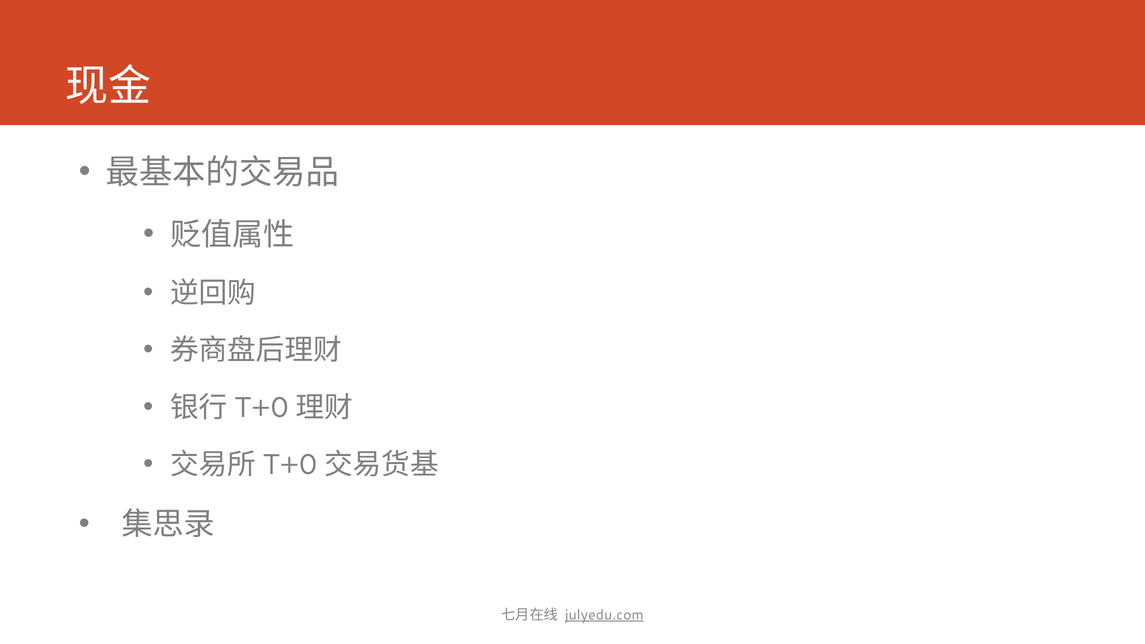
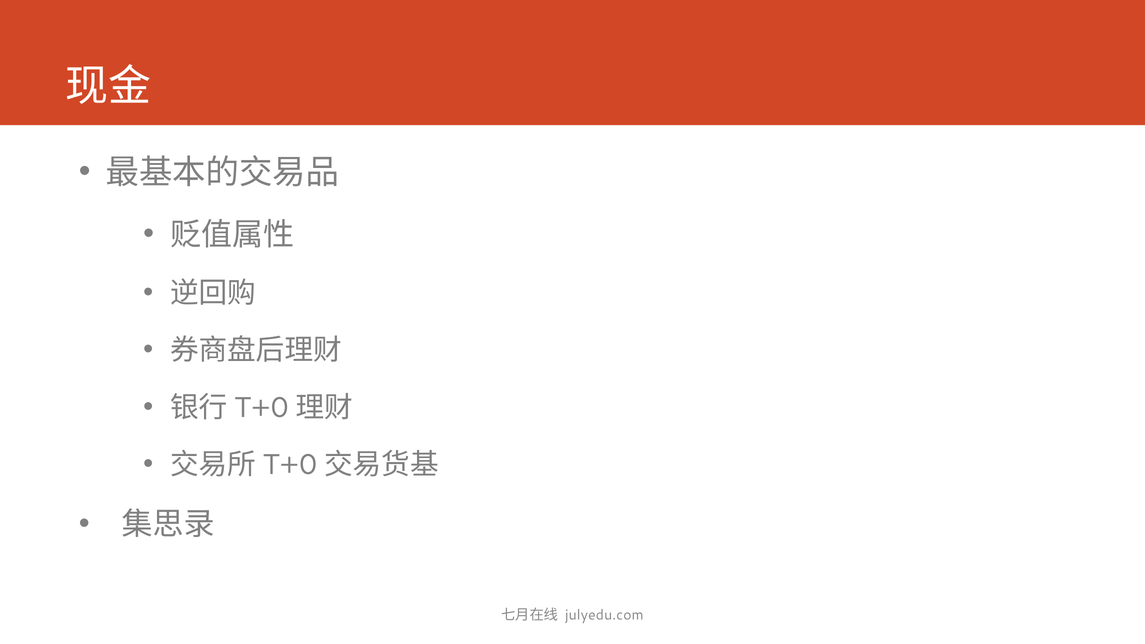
julyedu.com underline: present -> none (604, 615)
